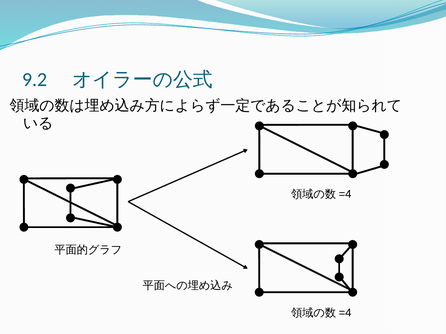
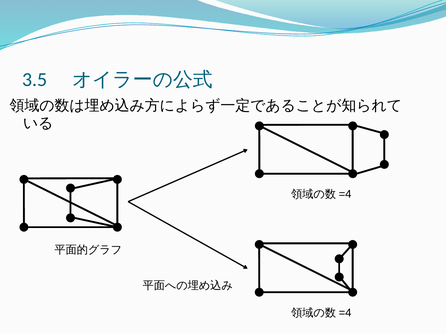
9.2: 9.2 -> 3.5 (35, 80)
